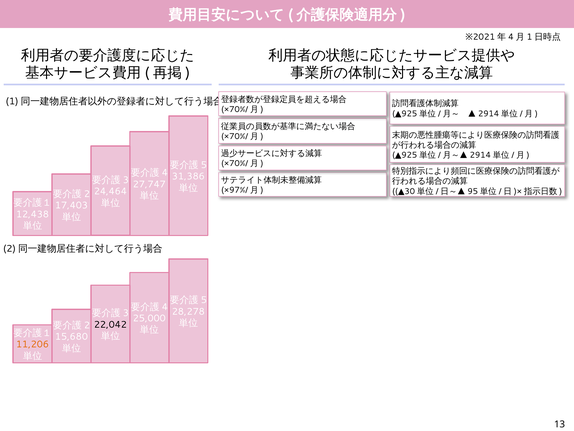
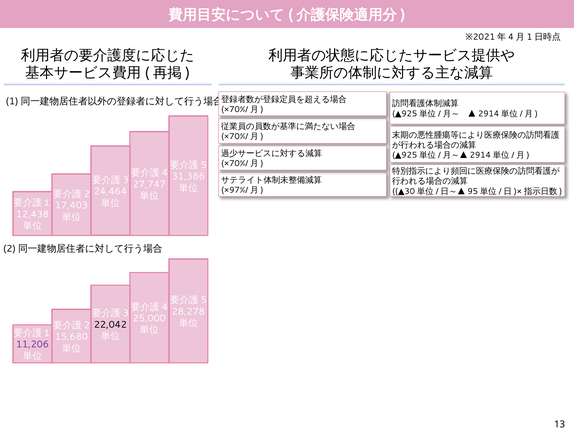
11,206 colour: orange -> purple (32, 344)
